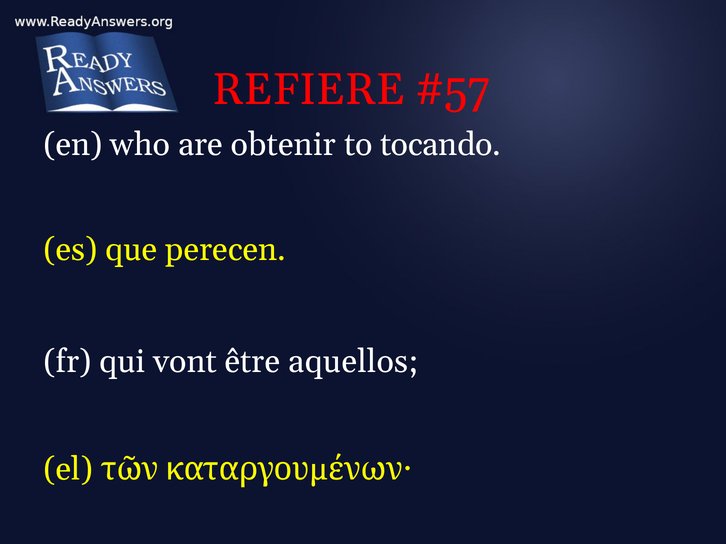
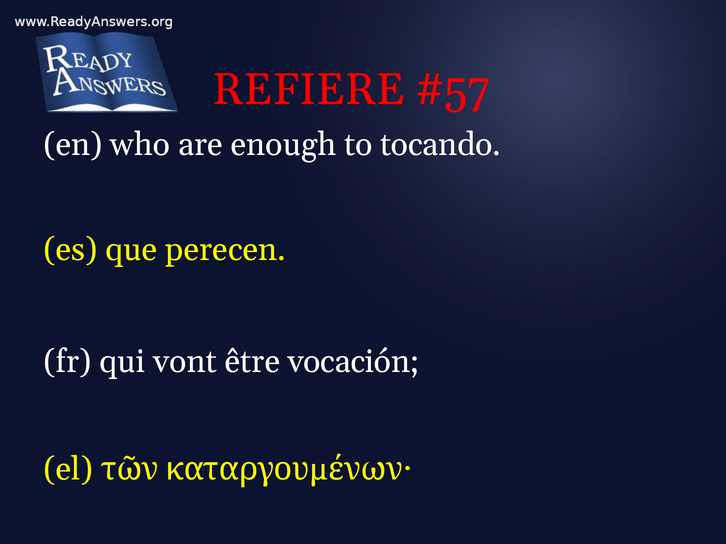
obtenir: obtenir -> enough (284, 145)
aquellos: aquellos -> vocación (354, 362)
